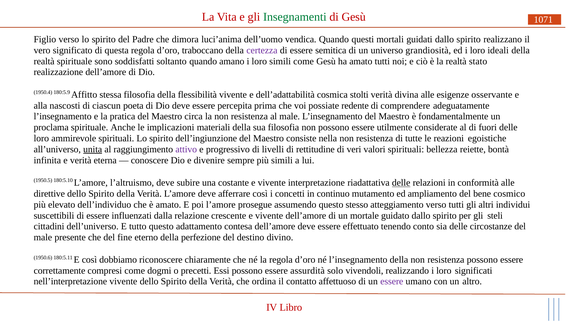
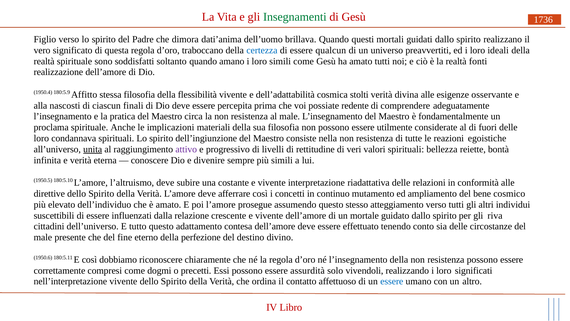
1071: 1071 -> 1736 (543, 20)
luci’anima: luci’anima -> dati’anima (221, 39)
vendica: vendica -> brillava (301, 39)
certezza colour: purple -> blue (262, 50)
semitica: semitica -> qualcun (331, 50)
grandiosità: grandiosità -> preavvertiti (428, 50)
stato: stato -> fonti (478, 61)
poeta: poeta -> finali (133, 106)
ammirevole: ammirevole -> condannava (74, 138)
delle underline: present -> none (401, 183)
steli: steli -> riva (495, 216)
essere colour: purple -> blue (392, 281)
